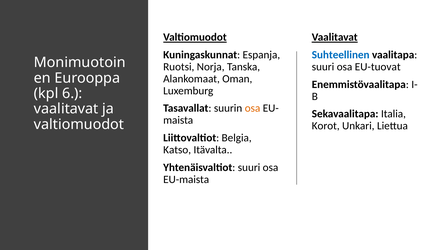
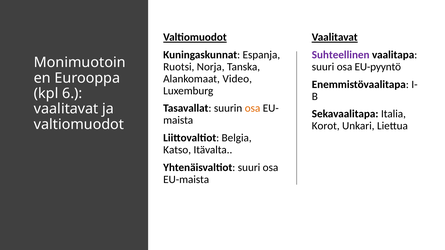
Suhteellinen colour: blue -> purple (341, 55)
EU-tuovat: EU-tuovat -> EU-pyyntö (378, 67)
Oman: Oman -> Video (237, 79)
